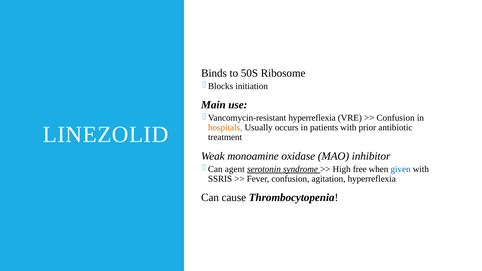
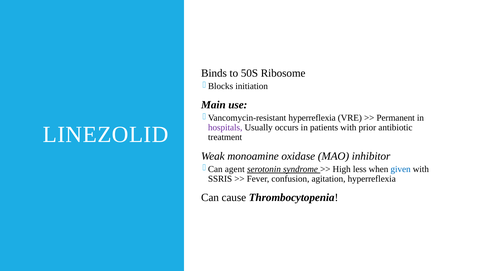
Confusion: Confusion -> Permanent (396, 118)
hospitals colour: orange -> purple (225, 128)
free: free -> less (360, 169)
